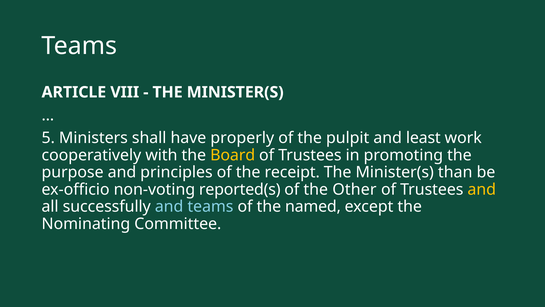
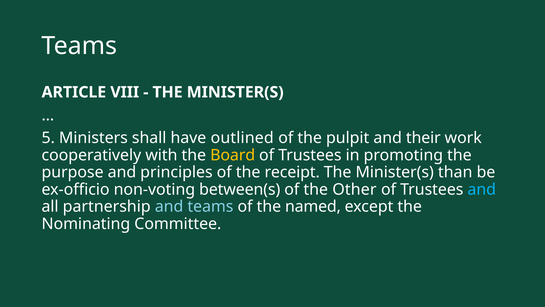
properly: properly -> outlined (242, 138)
least: least -> their (423, 138)
reported(s: reported(s -> between(s (240, 189)
and colour: yellow -> light blue (482, 189)
successfully: successfully -> partnership (107, 206)
